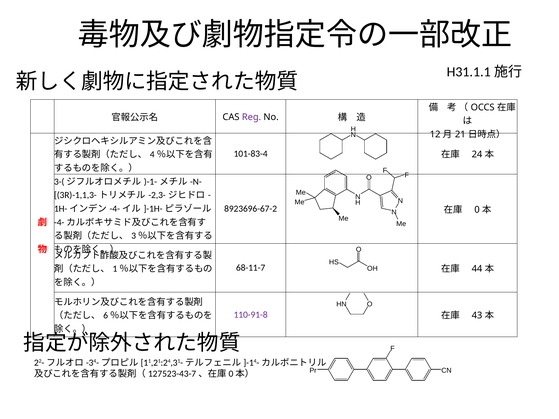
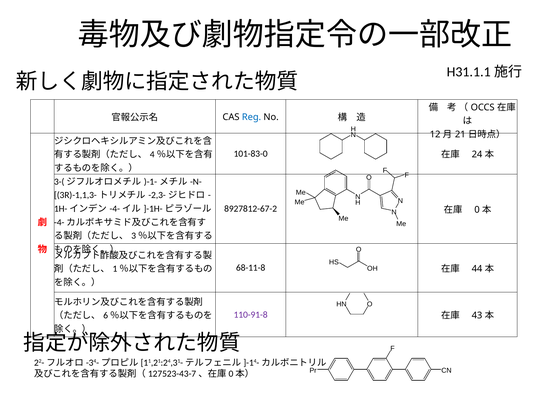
Reg colour: purple -> blue (252, 117)
101-83-4: 101-83-4 -> 101-83-0 (251, 154)
8923696-67-2: 8923696-67-2 -> 8927812-67-2 (251, 209)
68-11-7: 68-11-7 -> 68-11-8 (251, 268)
